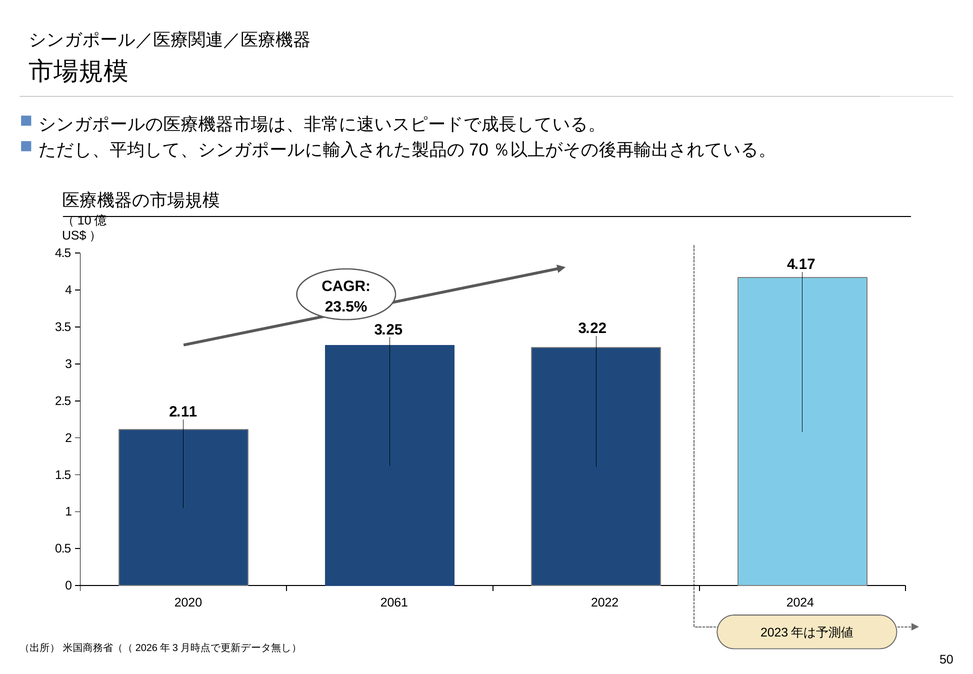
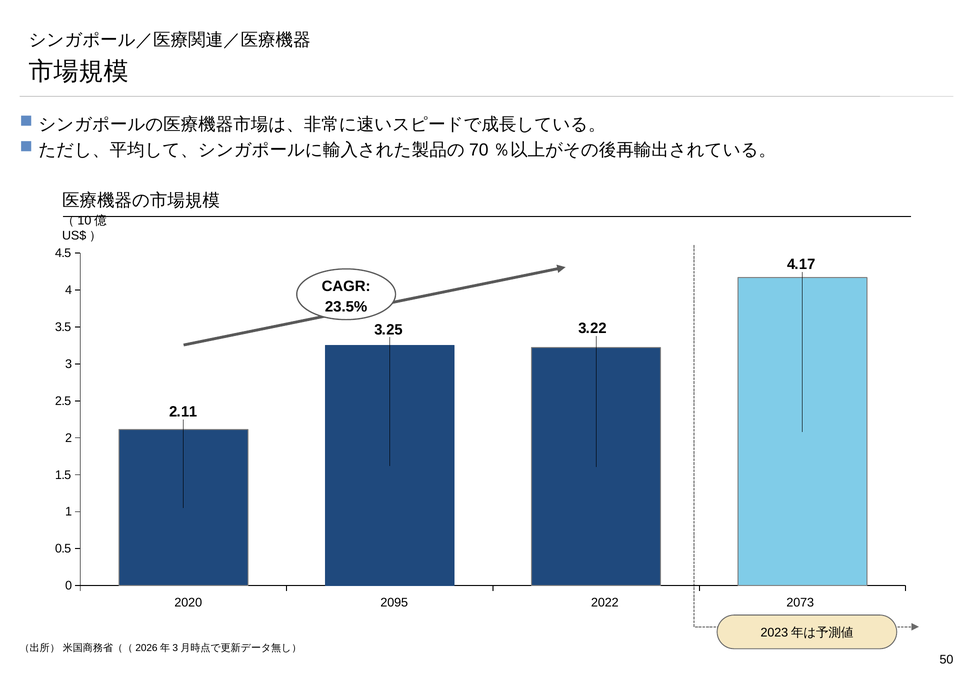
2061: 2061 -> 2095 (394, 602)
2024: 2024 -> 2073 (800, 602)
